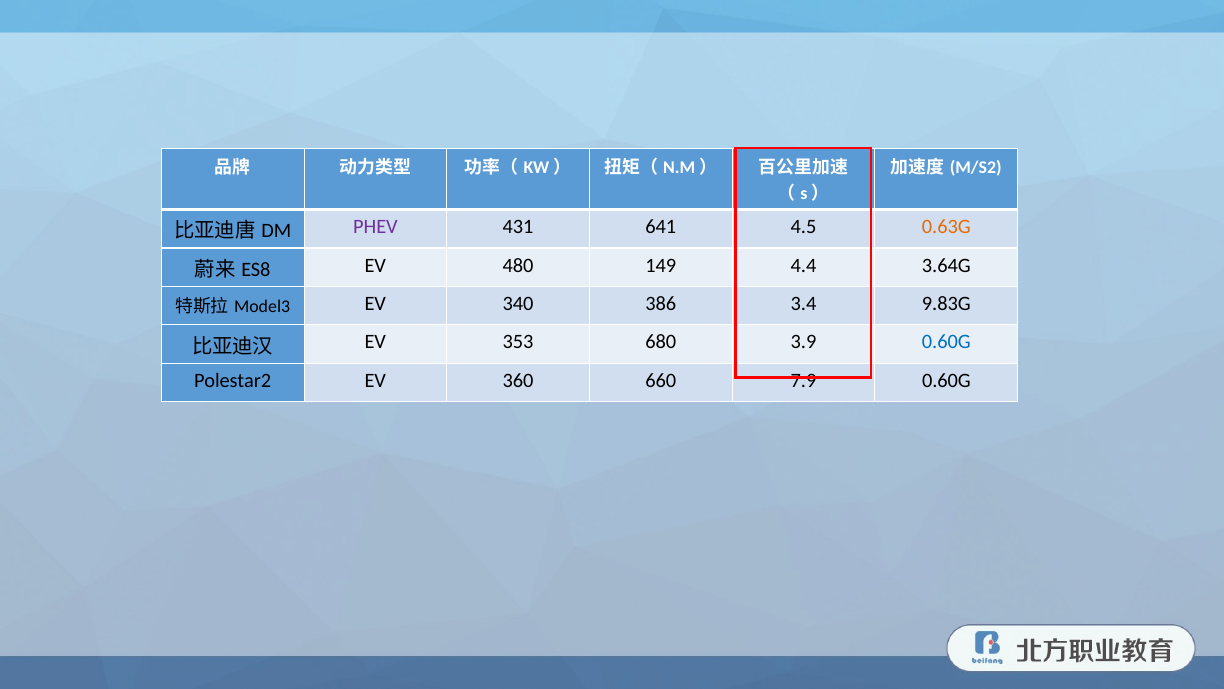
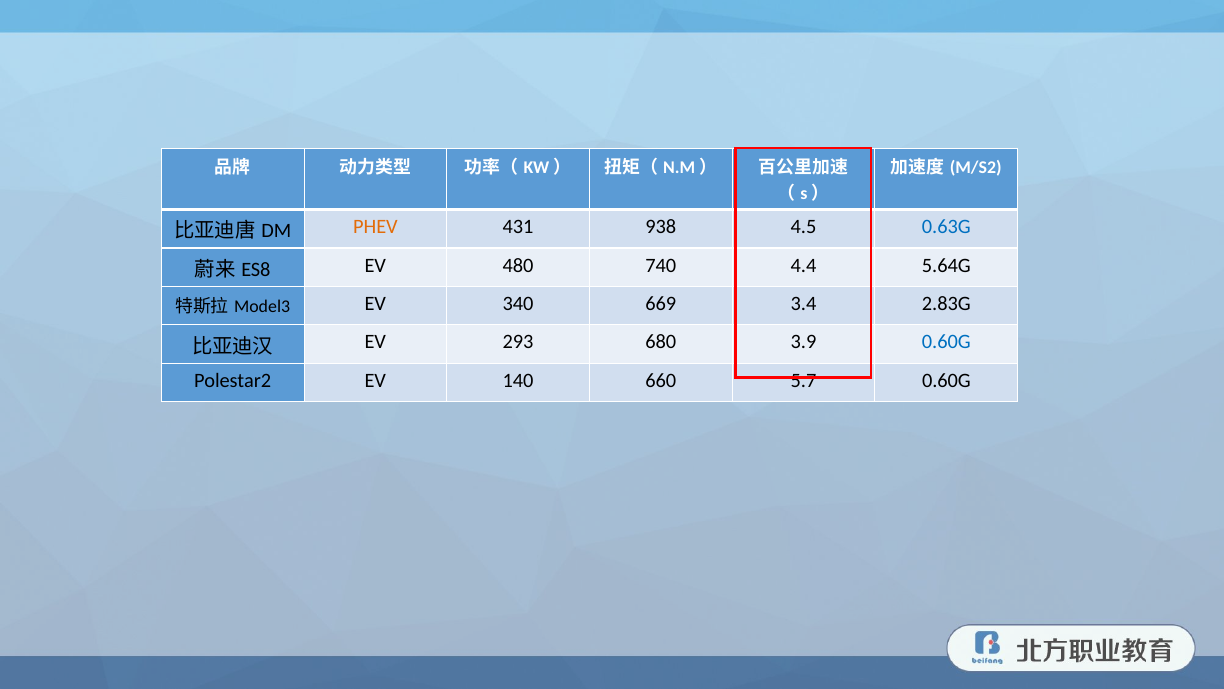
PHEV colour: purple -> orange (375, 227)
641: 641 -> 938 (661, 227)
0.63G colour: orange -> blue (946, 227)
149: 149 -> 740 (661, 265)
3.64G: 3.64G -> 5.64G (946, 265)
386: 386 -> 669 (661, 304)
9.83G: 9.83G -> 2.83G (946, 304)
353: 353 -> 293 (518, 342)
360: 360 -> 140 (518, 381)
7.9: 7.9 -> 5.7 (804, 381)
